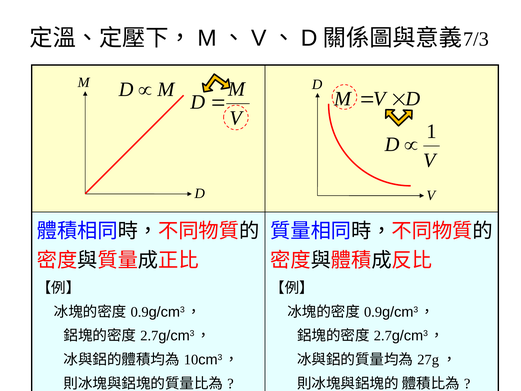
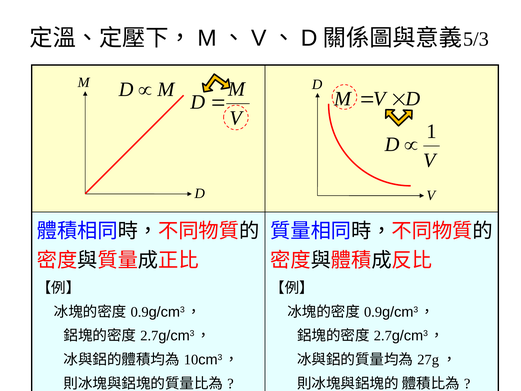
7/3: 7/3 -> 5/3 (476, 39)
